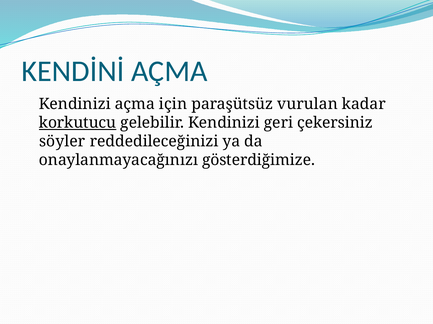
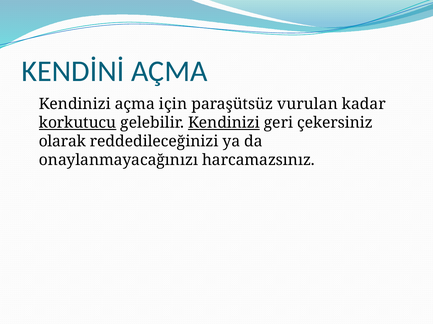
Kendinizi underline: none -> present (224, 123)
söyler: söyler -> olarak (62, 142)
gösterdiğimize: gösterdiğimize -> harcamazsınız (258, 161)
